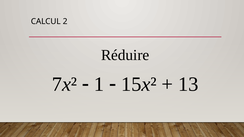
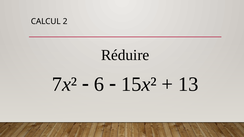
1: 1 -> 6 (99, 84)
